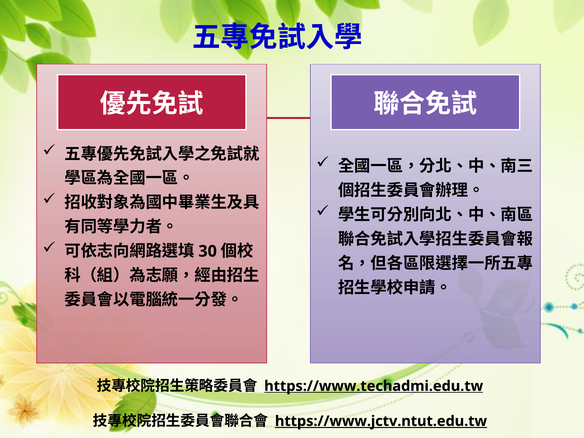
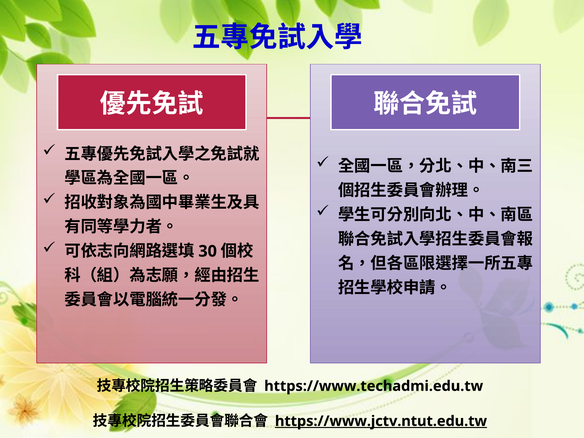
https://www.techadmi.edu.tw underline: present -> none (374, 386)
